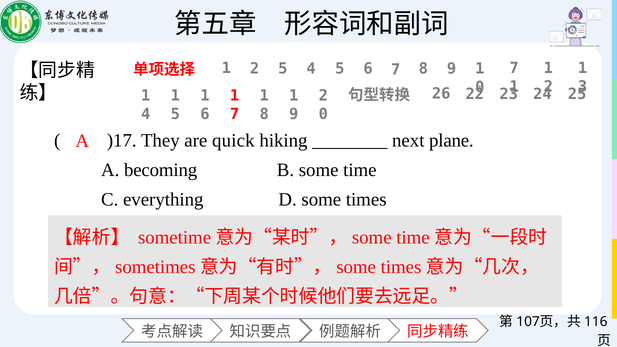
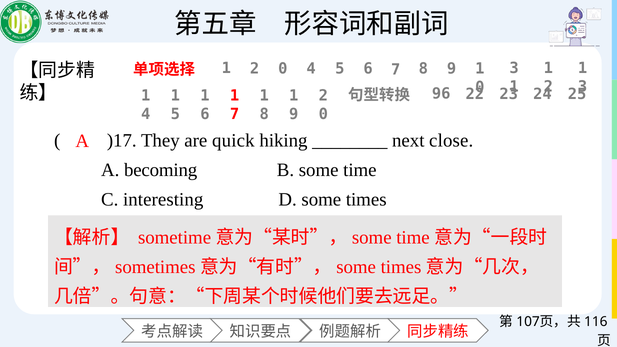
1 2 5: 5 -> 0 (283, 69)
9 7: 7 -> 3 (514, 68)
26: 26 -> 96 (441, 94)
plane: plane -> close (451, 141)
everything: everything -> interesting (163, 200)
